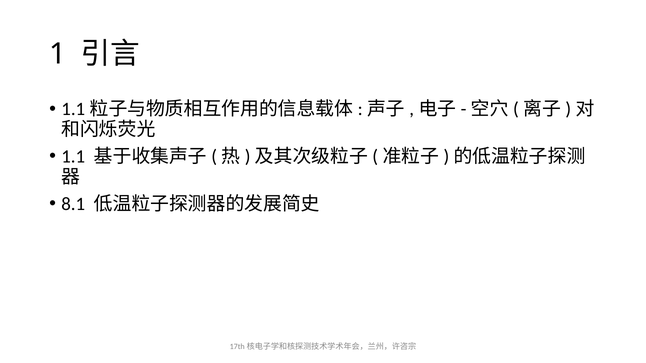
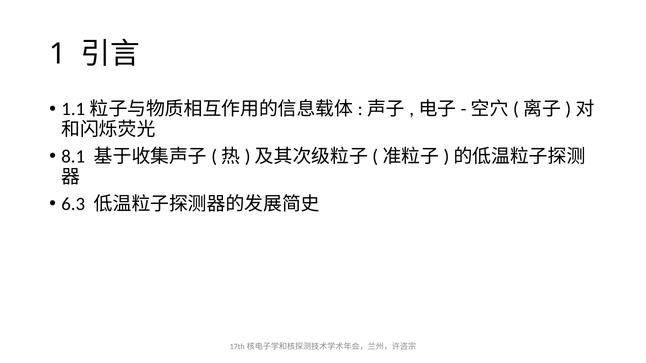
1.1: 1.1 -> 8.1 (73, 157)
8.1: 8.1 -> 6.3 (73, 204)
